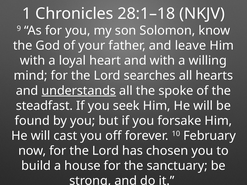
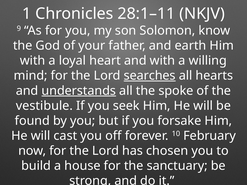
28:1–18: 28:1–18 -> 28:1–11 (146, 14)
leave: leave -> earth (191, 46)
searches underline: none -> present (150, 76)
steadfast: steadfast -> vestibule (44, 106)
